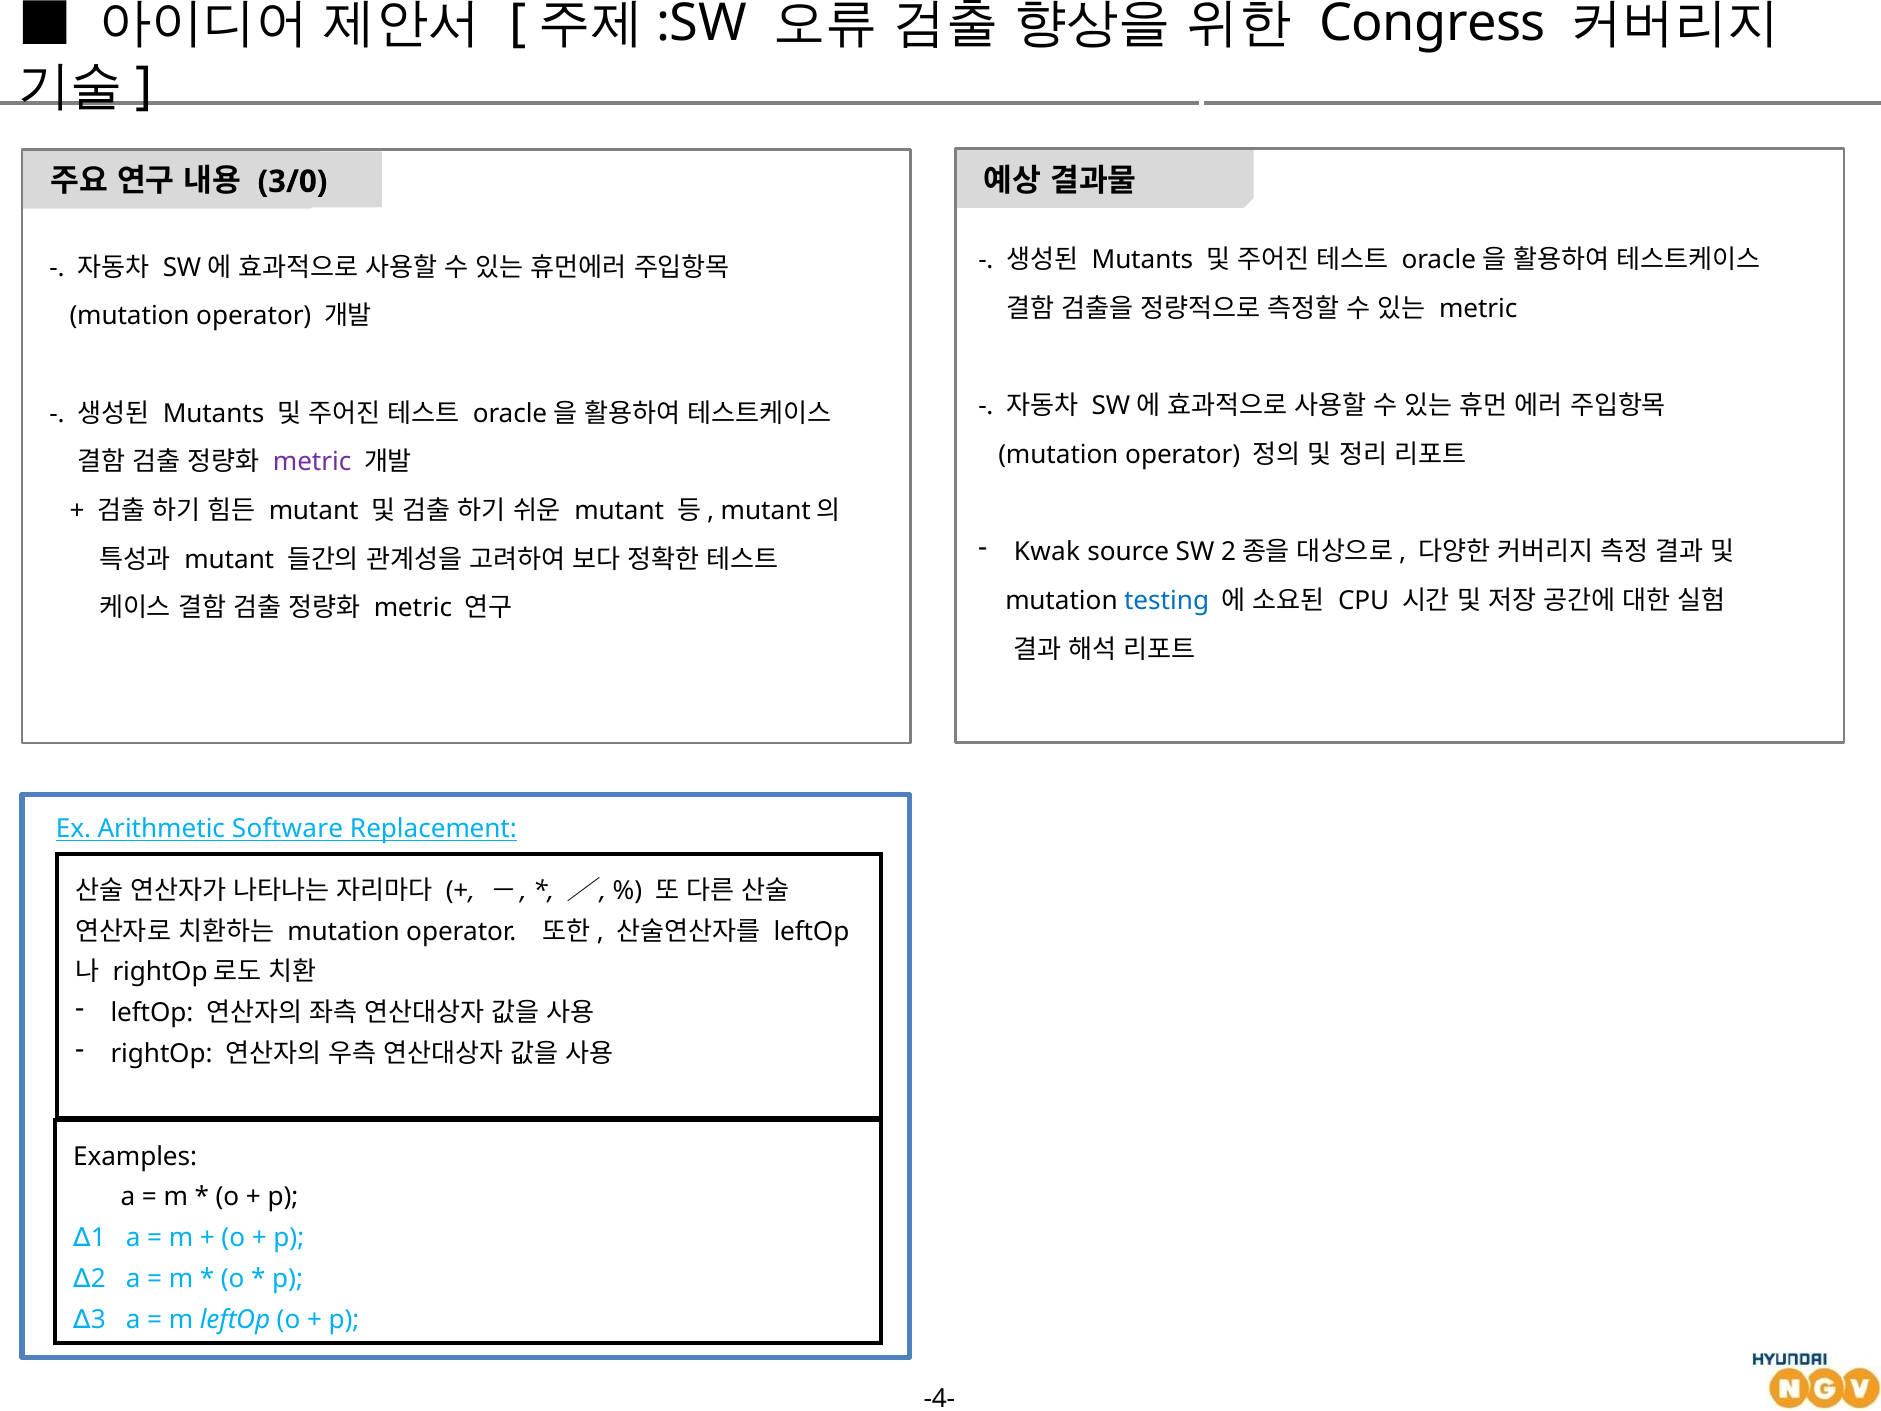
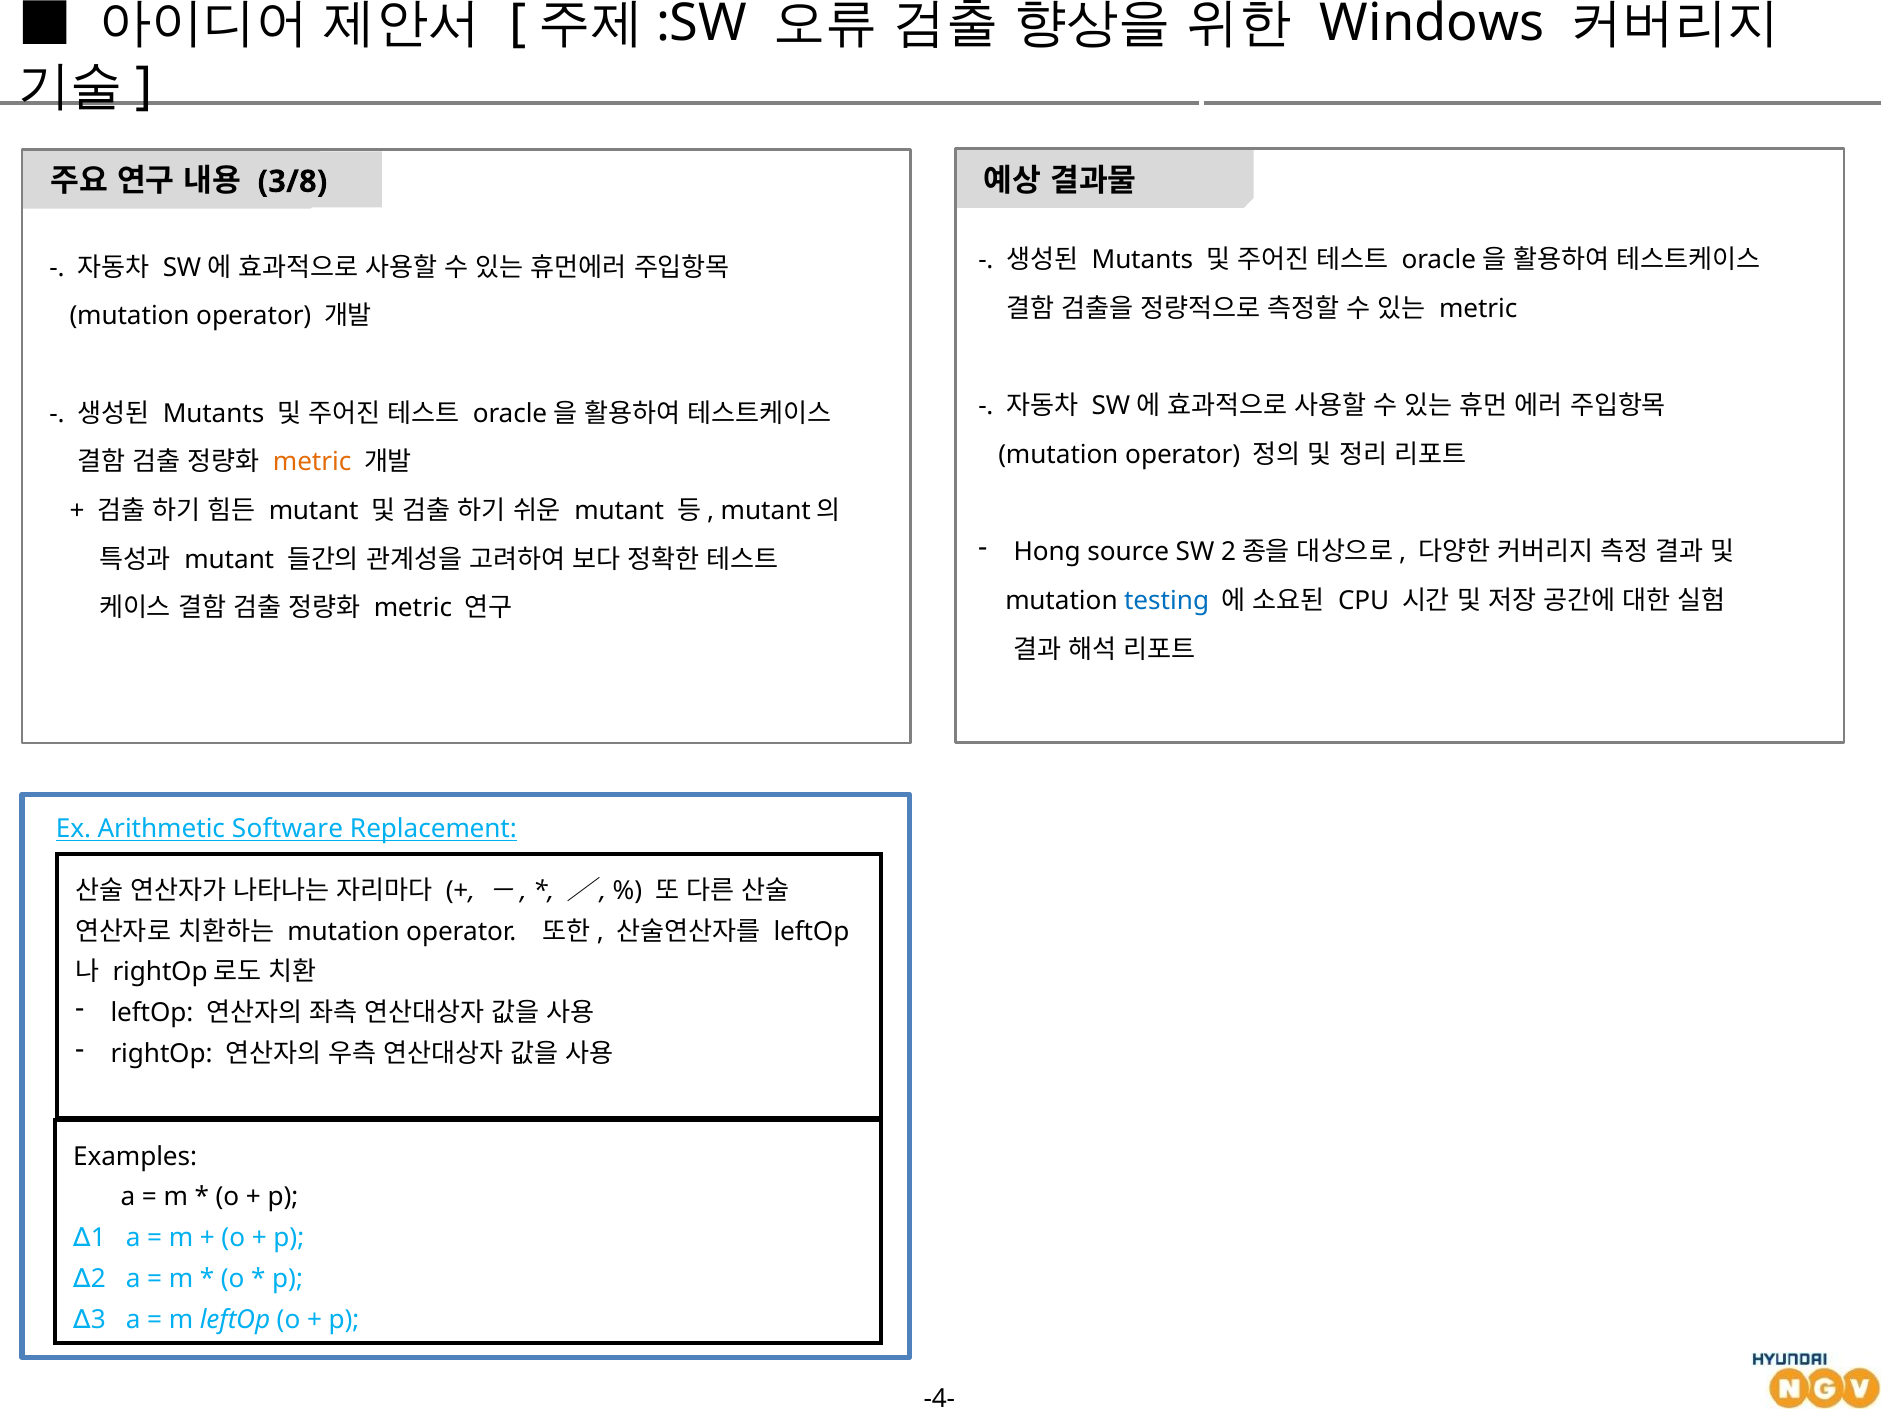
Congress: Congress -> Windows (1432, 24)
3/0: 3/0 -> 3/8 (292, 182)
metric colour: purple -> orange (312, 462)
Kwak: Kwak -> Hong (1047, 552)
